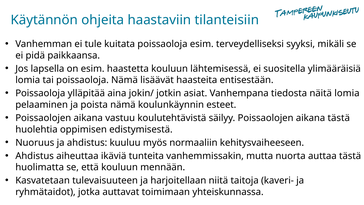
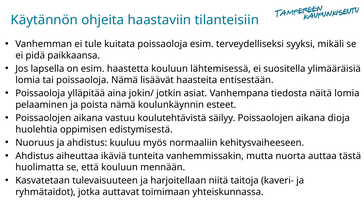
aikana tästä: tästä -> dioja (339, 118)
